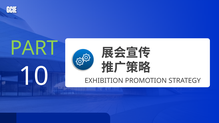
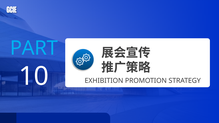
PART colour: light green -> light blue (34, 48)
